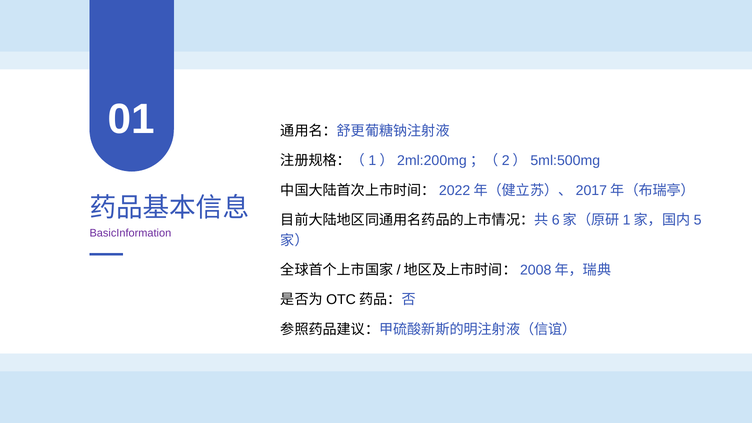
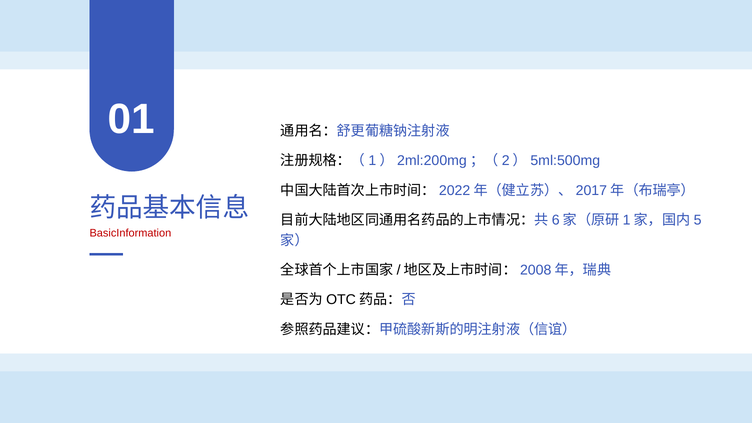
BasicInformation colour: purple -> red (130, 233)
